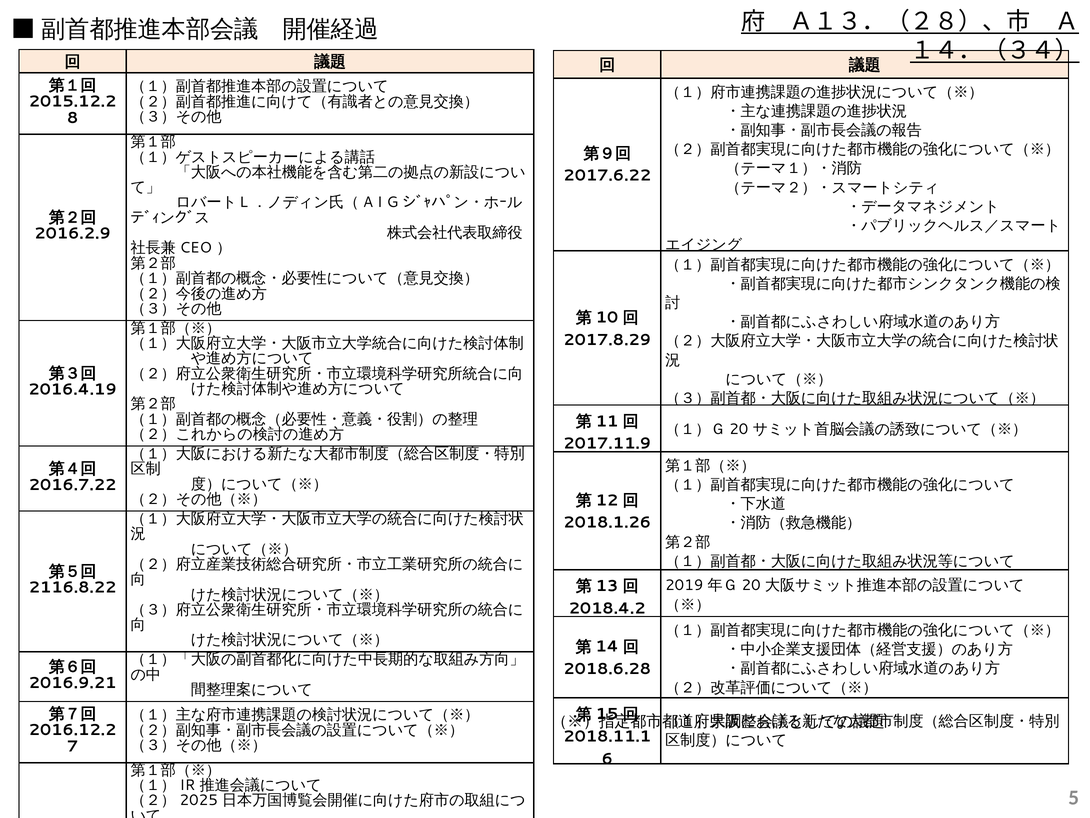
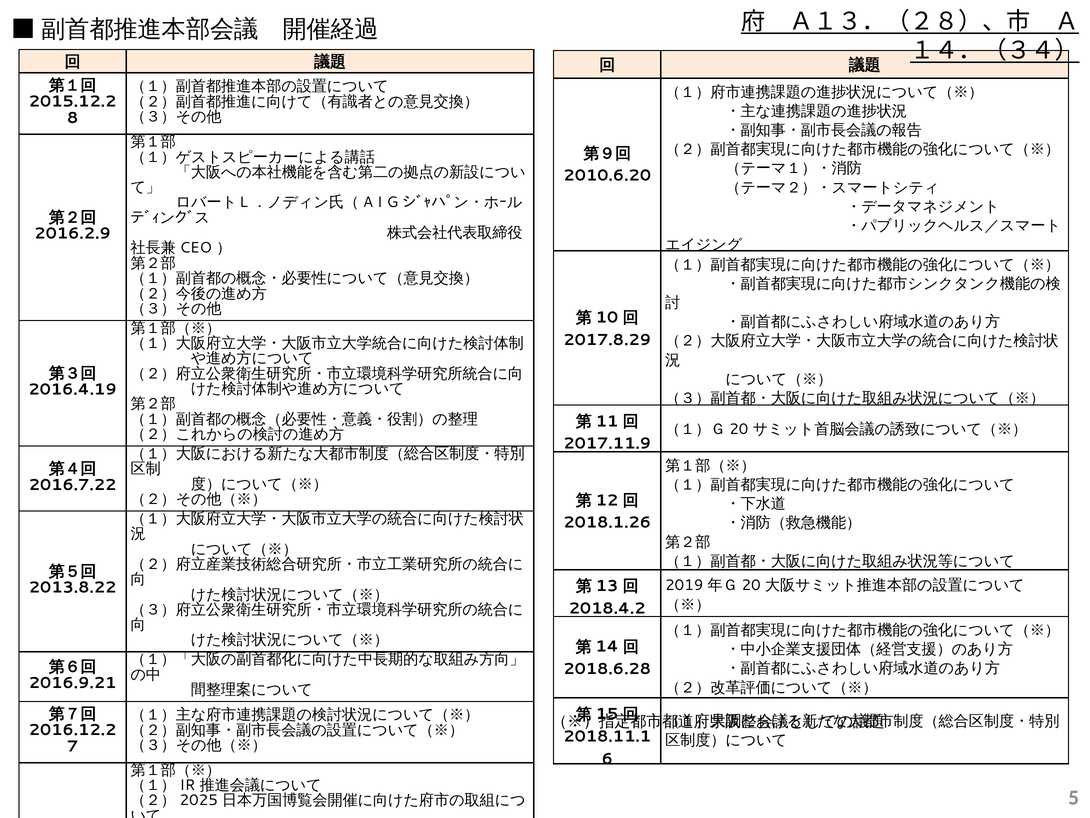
2017.6.22: 2017.6.22 -> 2010.6.20 (607, 175)
2116.8.22: 2116.8.22 -> 2013.8.22 (73, 587)
